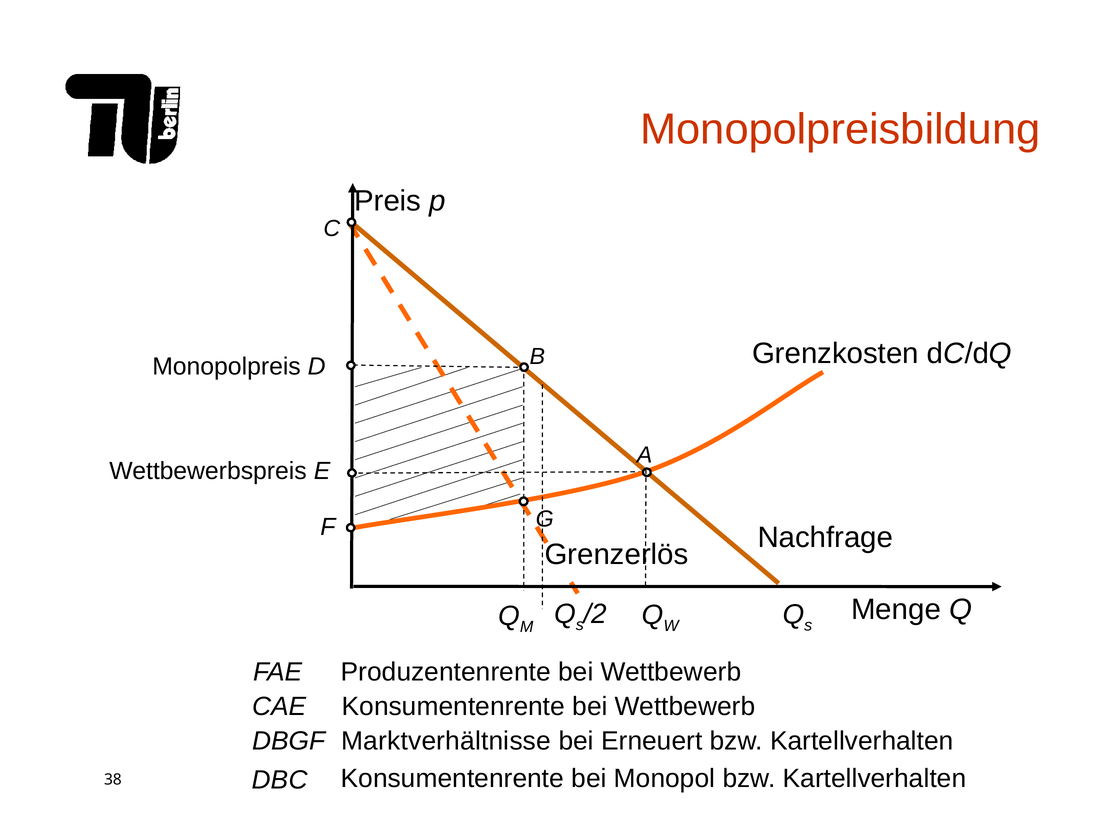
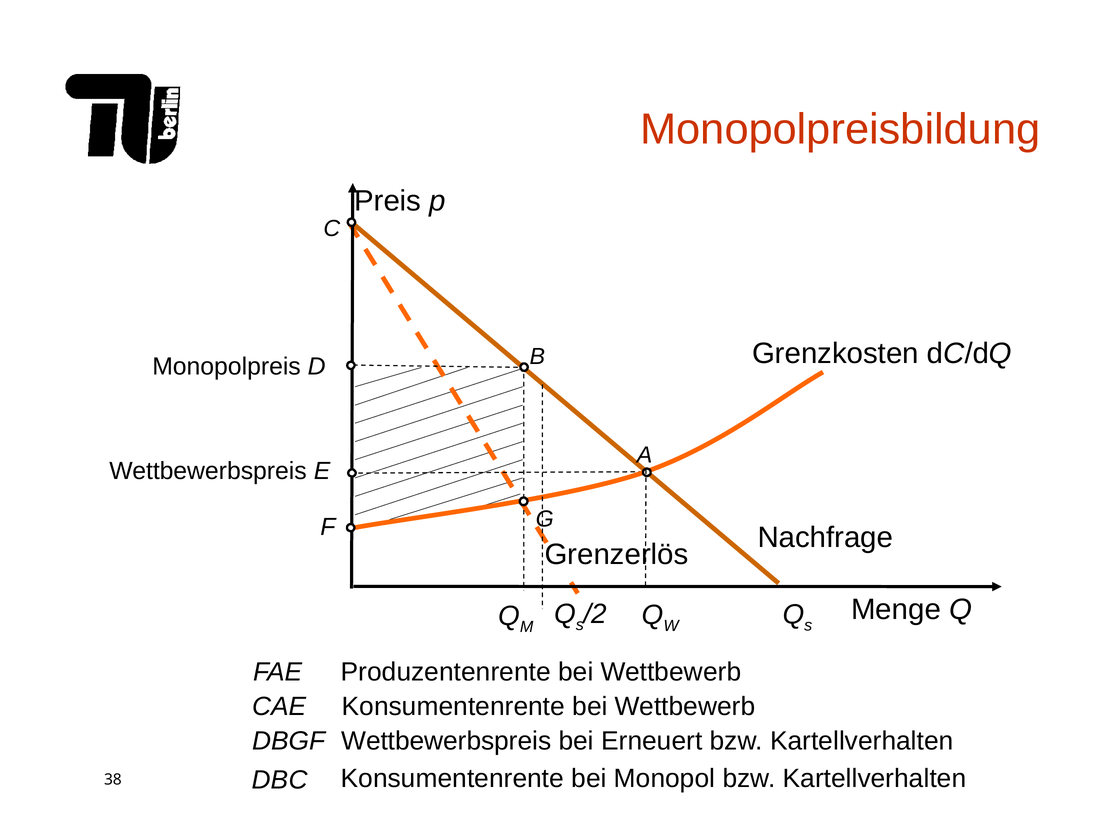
DBGF Marktverhältnisse: Marktverhältnisse -> Wettbewerbspreis (446, 741)
